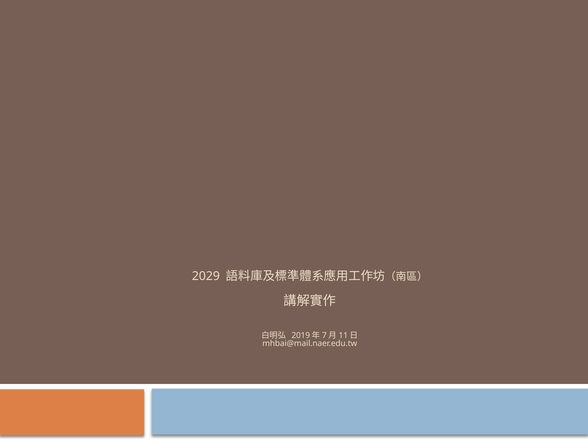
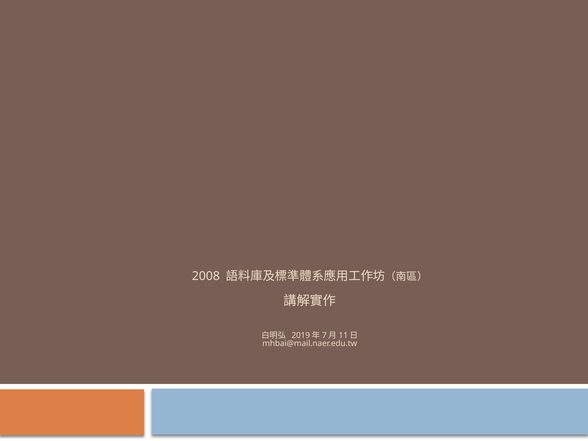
2029: 2029 -> 2008 (206, 276)
